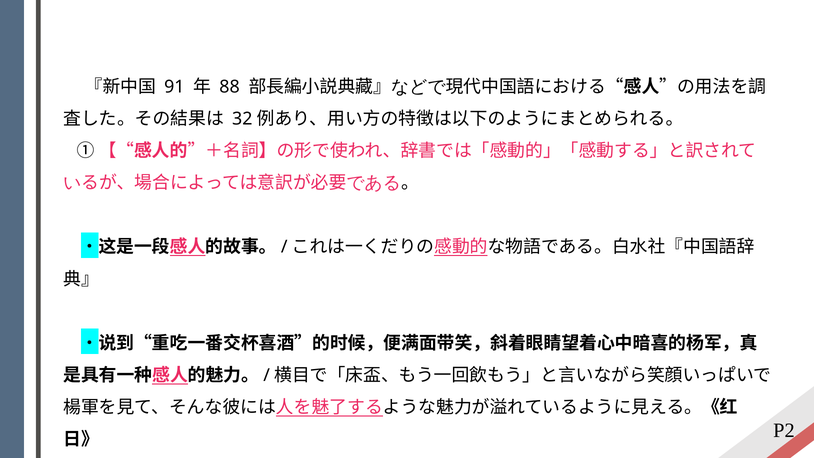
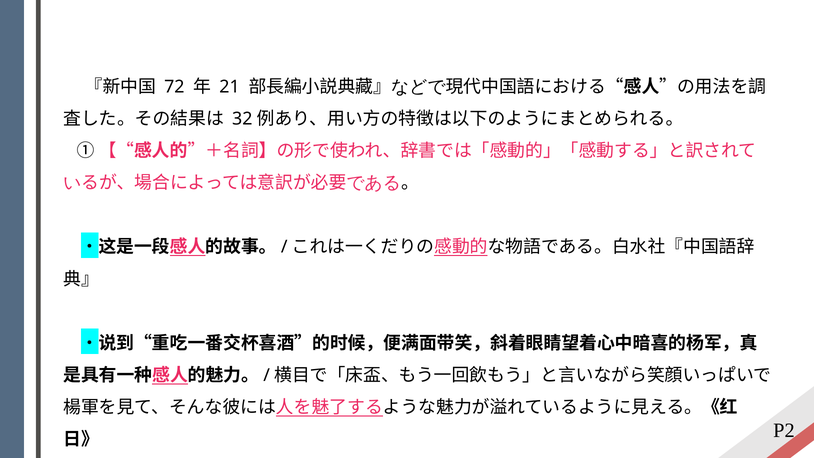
91: 91 -> 72 (174, 87)
88: 88 -> 21 (230, 87)
